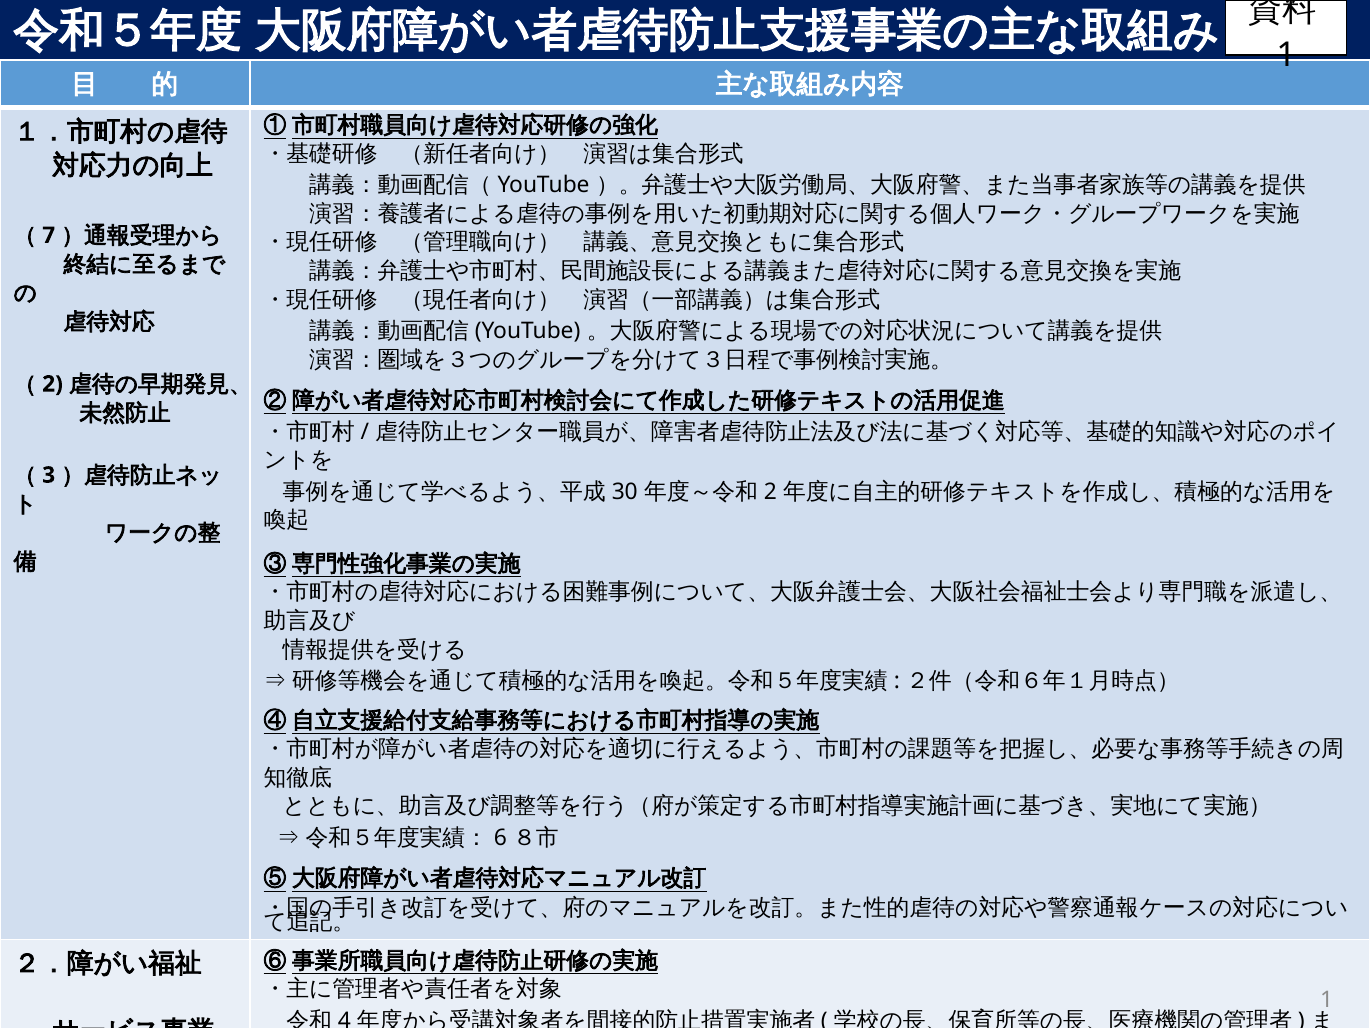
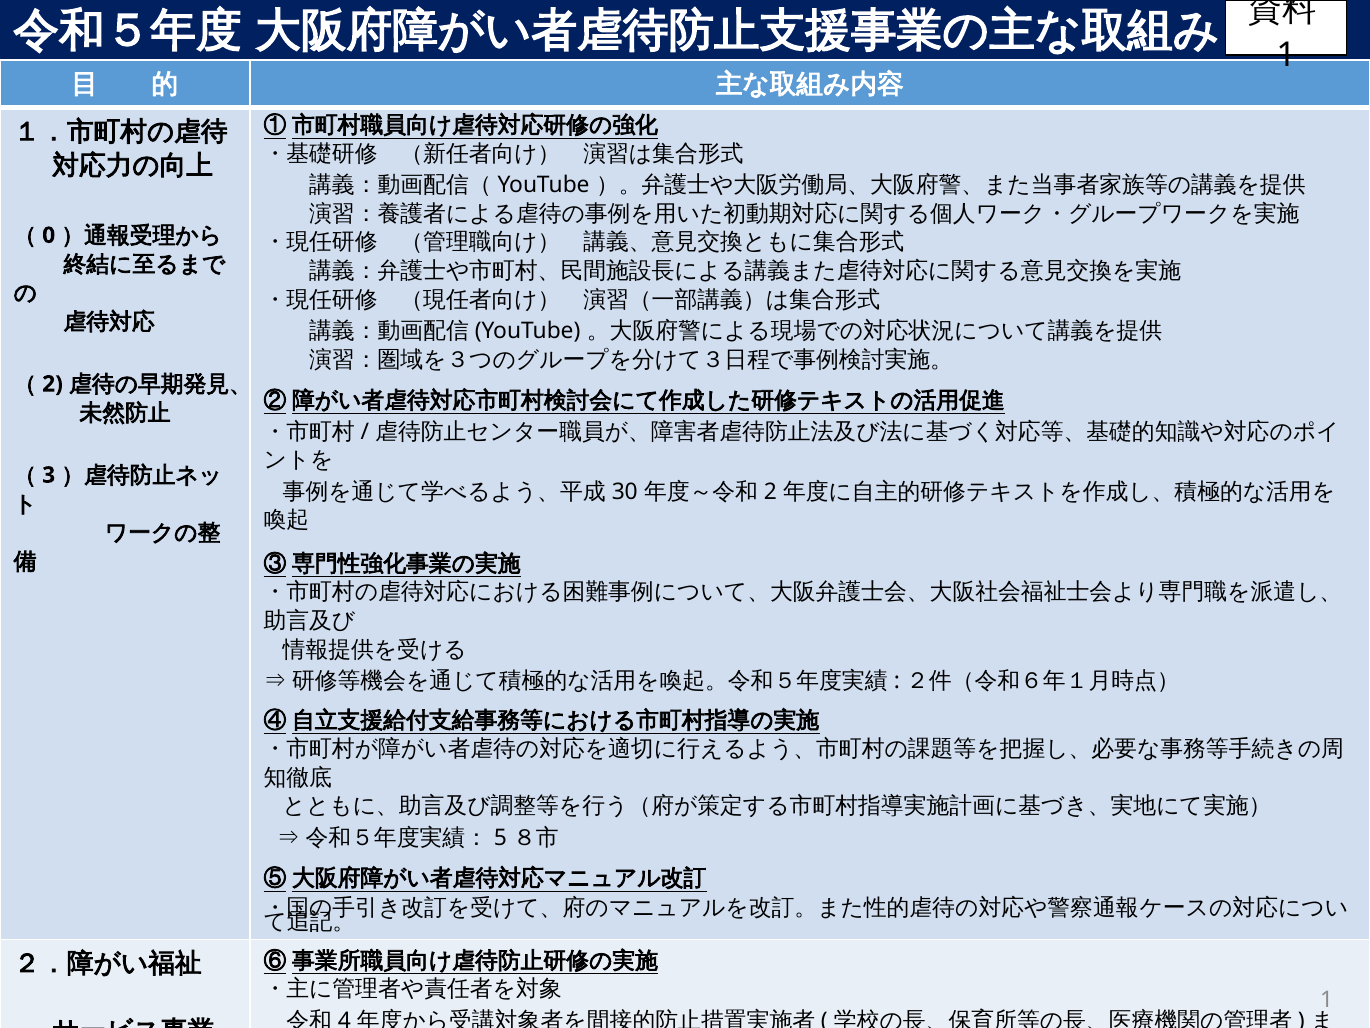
7: 7 -> 0 (49, 235)
6: 6 -> 5 (500, 837)
